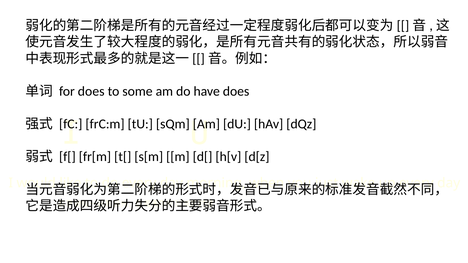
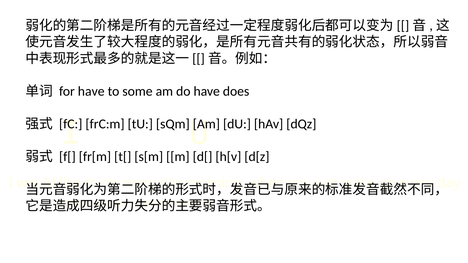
for does: does -> have (91, 91)
